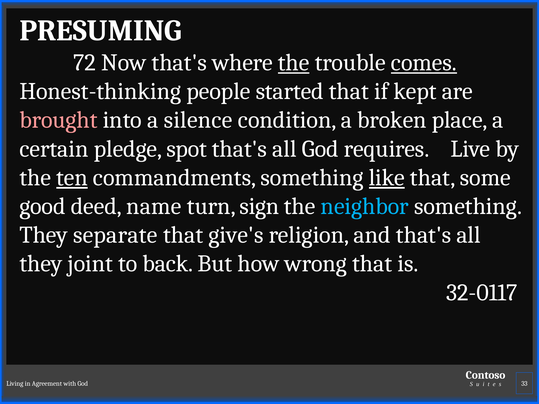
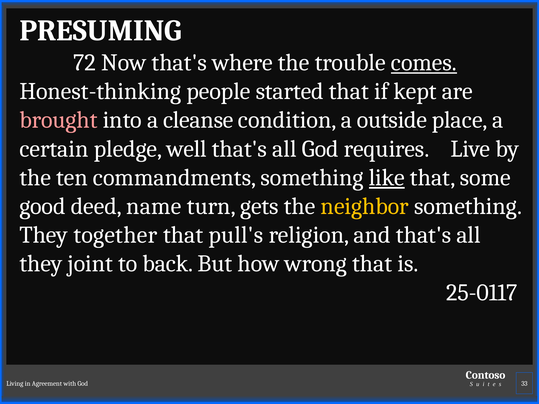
the underline: present -> none (294, 63)
silence: silence -> cleanse (198, 120)
broken: broken -> outside (392, 120)
spot: spot -> well (187, 149)
ten underline: present -> none (72, 178)
sign: sign -> gets (259, 206)
neighbor colour: light blue -> yellow (365, 206)
separate: separate -> together (115, 235)
give's: give's -> pull's (236, 235)
32-0117: 32-0117 -> 25-0117 (482, 293)
